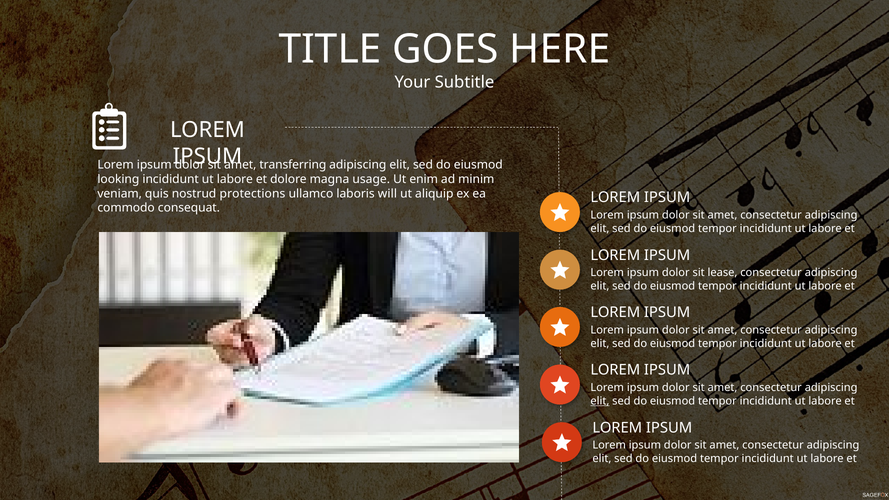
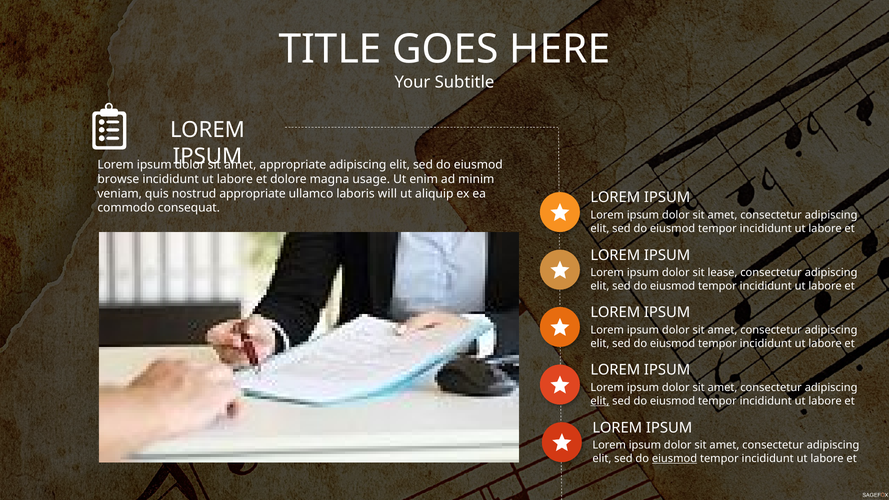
transferring: transferring -> appropriate (293, 165)
looking: looking -> browse (118, 179)
nostrud protections: protections -> appropriate (253, 194)
eiusmod underline: none -> present (674, 459)
